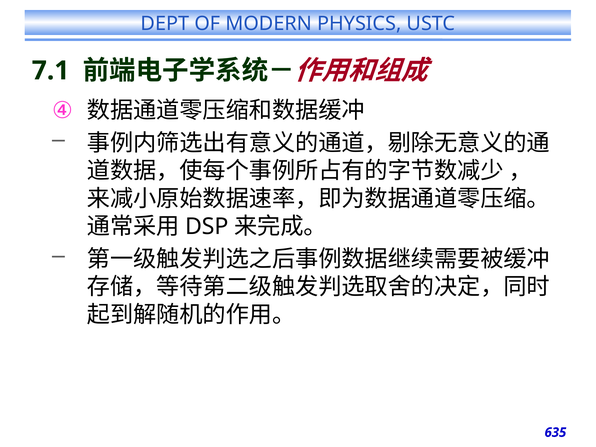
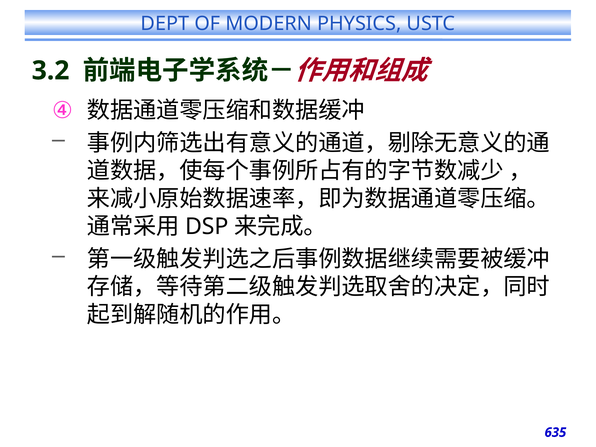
7.1: 7.1 -> 3.2 (51, 71)
